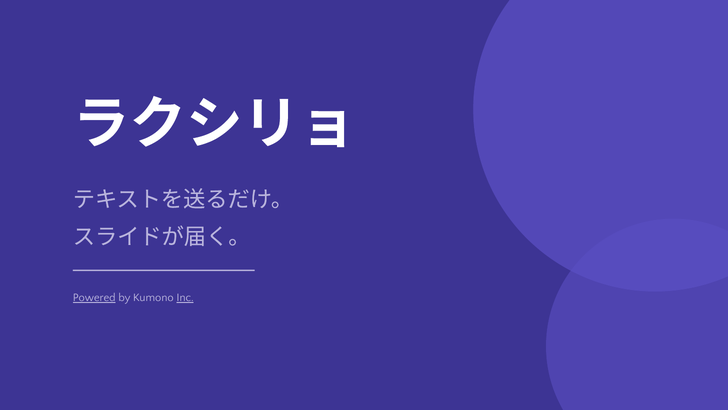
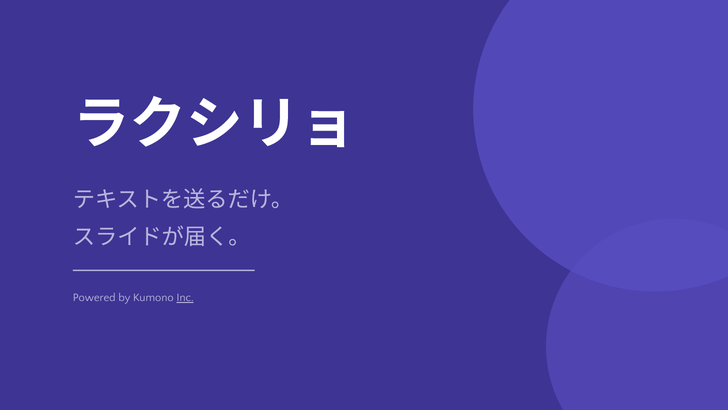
Powered underline: present -> none (94, 297)
